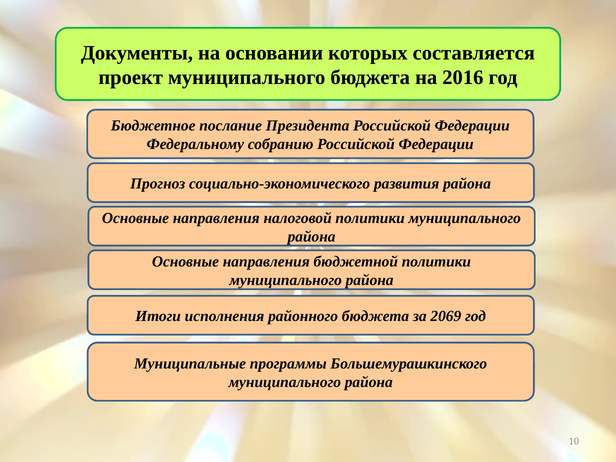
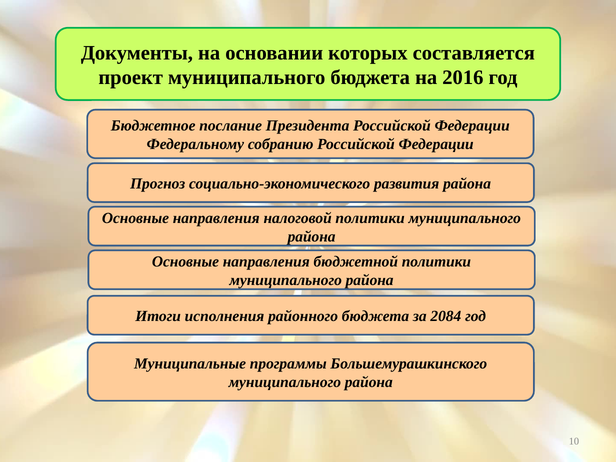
2069: 2069 -> 2084 (446, 316)
